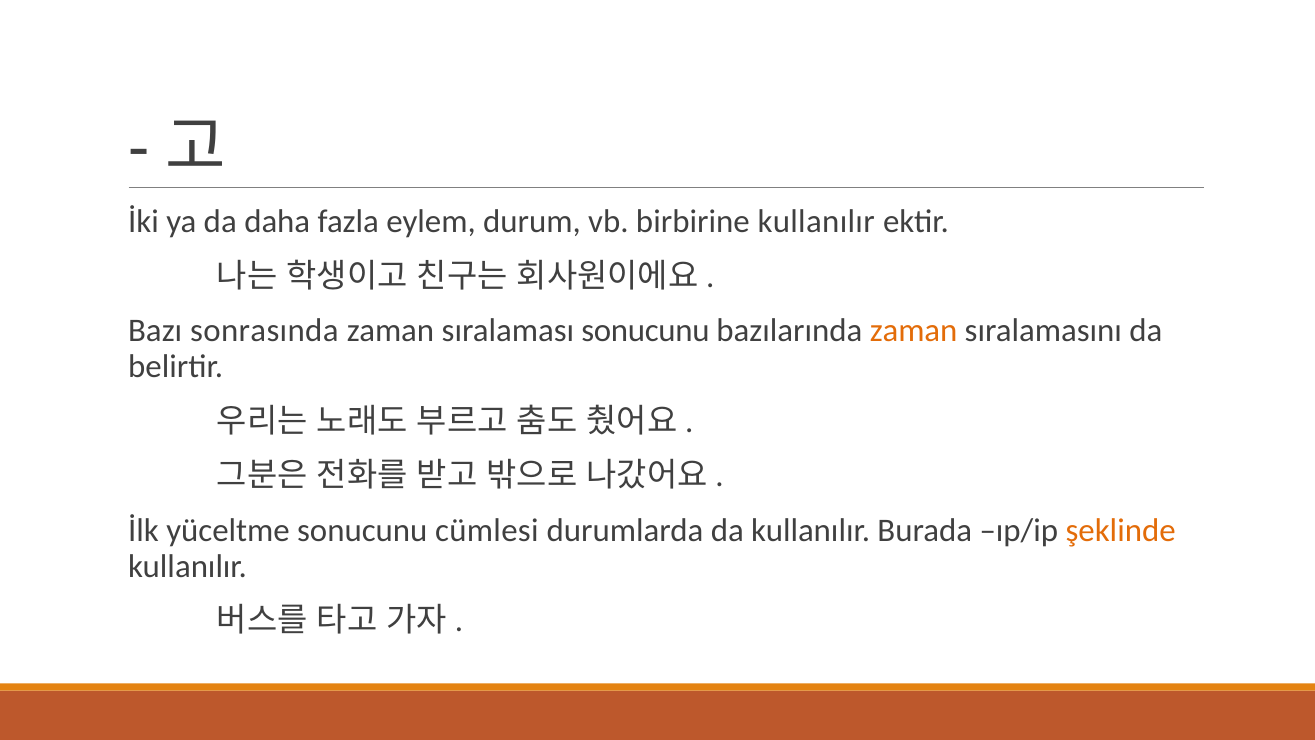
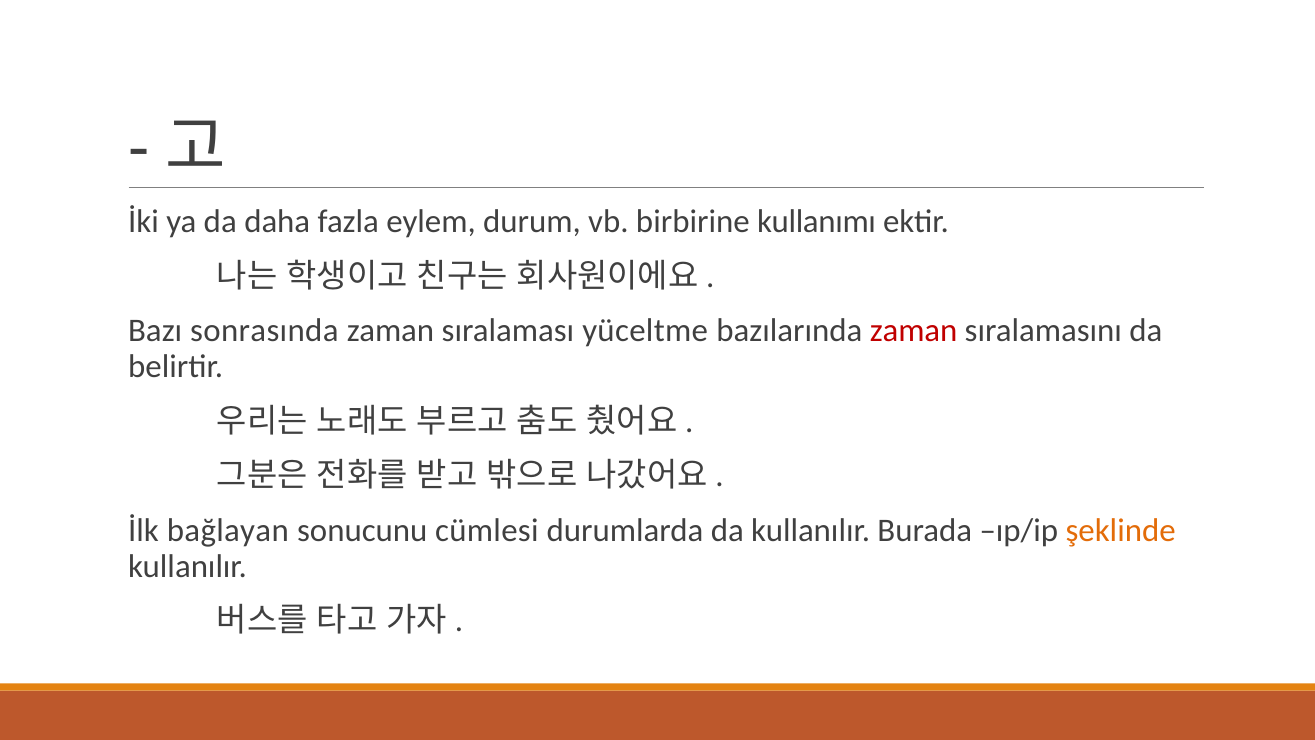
birbirine kullanılır: kullanılır -> kullanımı (816, 222)
sıralaması sonucunu: sonucunu -> yüceltme (645, 331)
zaman colour: orange -> red (914, 331)
yüceltme: yüceltme -> bağlayan (228, 530)
